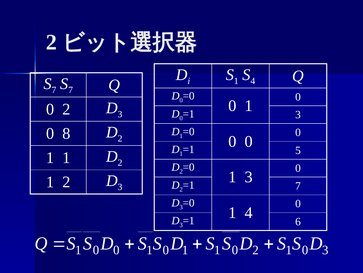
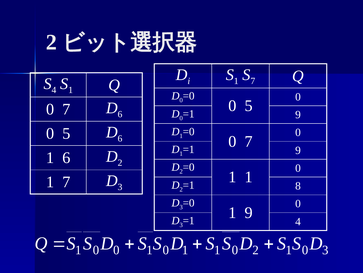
4: 4 -> 7 (253, 81)
7: 7 -> 4 (54, 90)
7: 7 -> 1 (71, 90)
1: 1 -> 5 (249, 106)
2: 2 -> 7 (66, 109)
3: 3 -> 6 (120, 114)
3: 3 -> 9 (298, 114)
8: 8 -> 5 (66, 133)
2: 2 -> 6 (120, 138)
0: 0 -> 7 (249, 141)
5: 5 -> 9 (298, 150)
1: 1 -> 6 (66, 157)
3: 3 -> 1 (249, 177)
2: 2 -> 7 (66, 182)
7: 7 -> 8 (298, 185)
1 4: 4 -> 9 (249, 212)
6: 6 -> 4 (298, 221)
